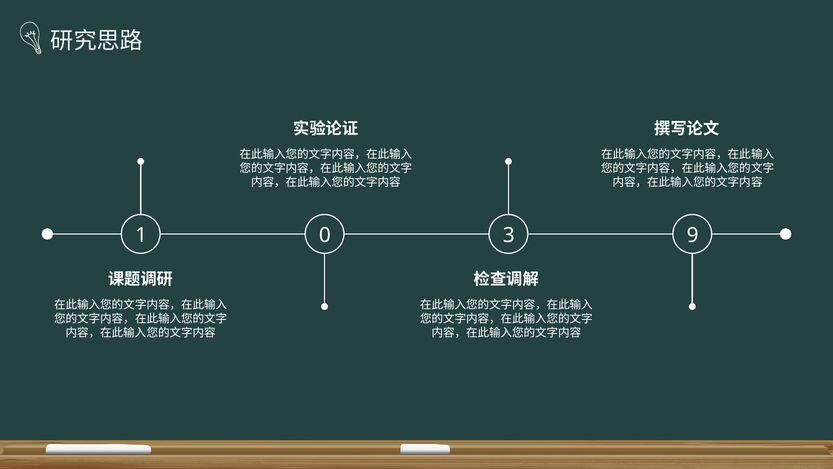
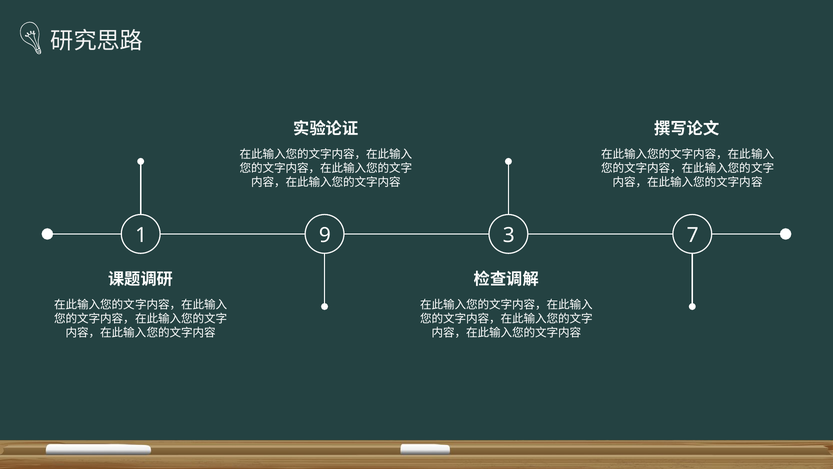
0: 0 -> 9 (325, 235)
9: 9 -> 7 (693, 235)
